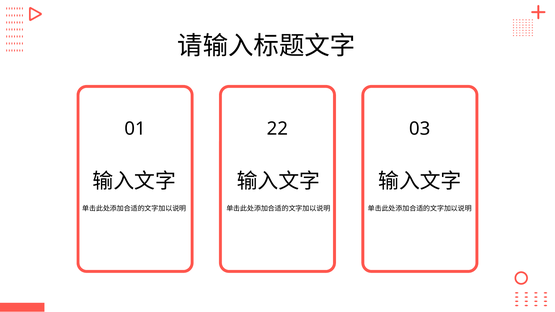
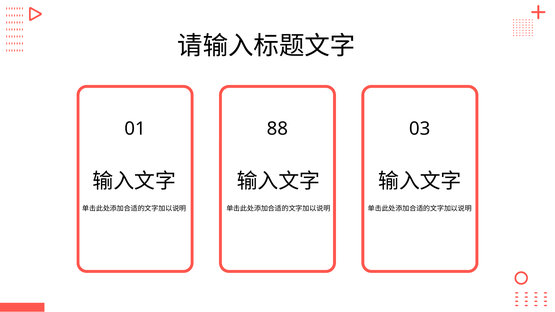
22: 22 -> 88 (277, 129)
